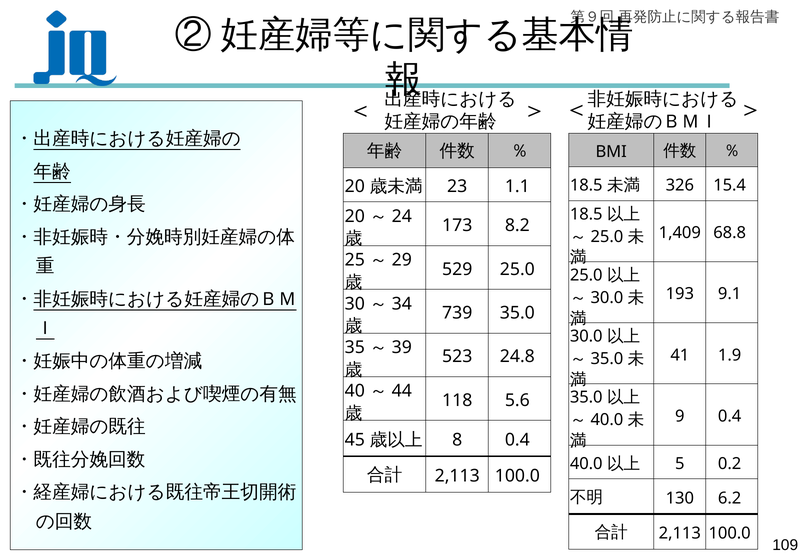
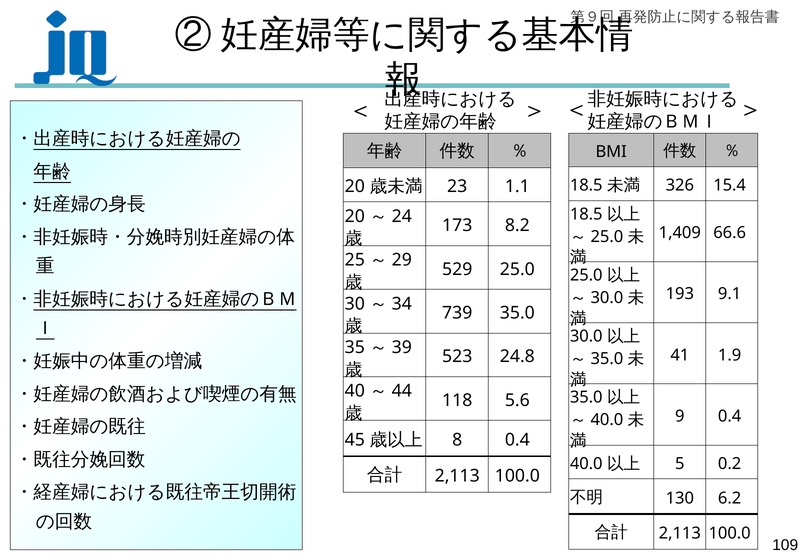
68.8: 68.8 -> 66.6 (730, 233)
